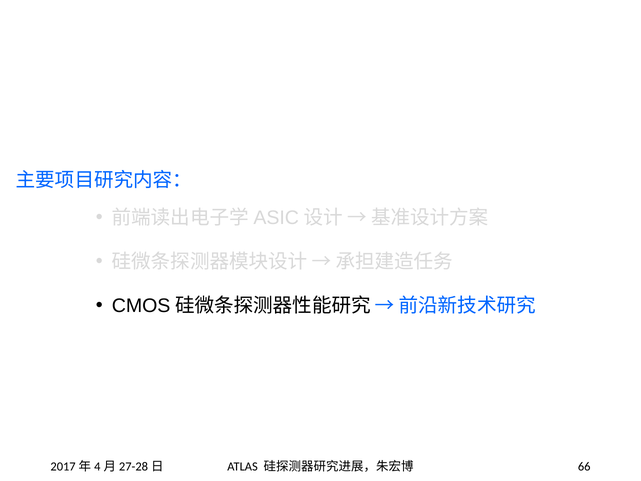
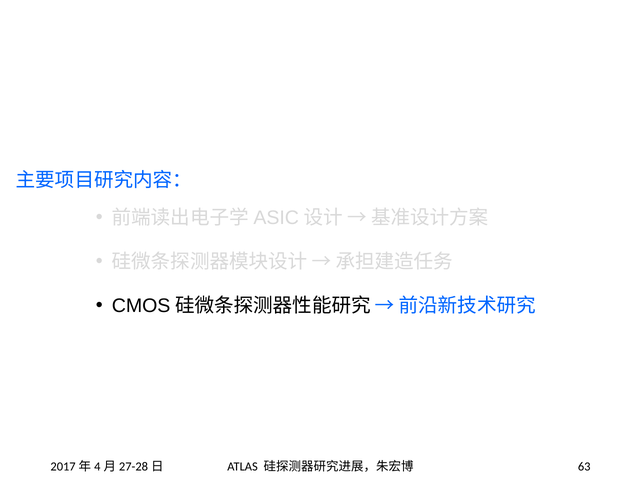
66: 66 -> 63 (584, 466)
